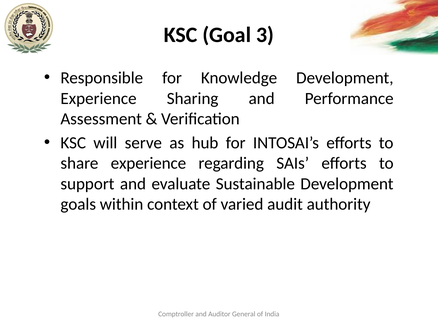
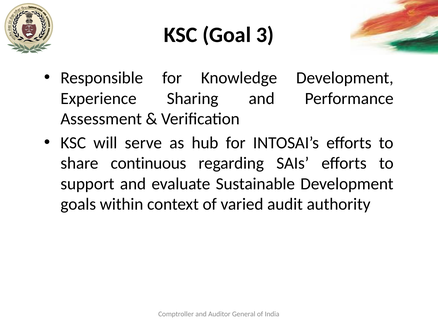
share experience: experience -> continuous (148, 163)
